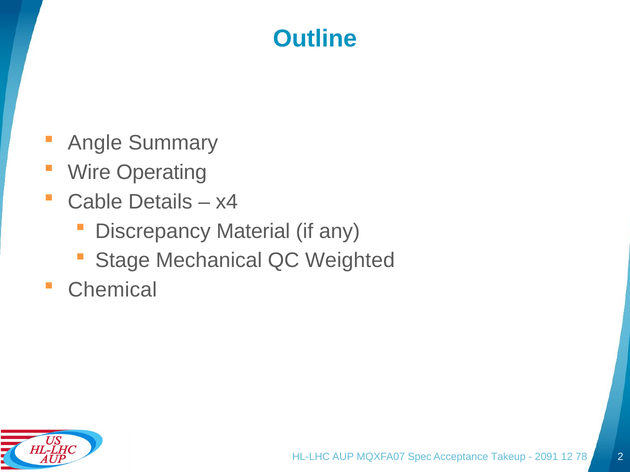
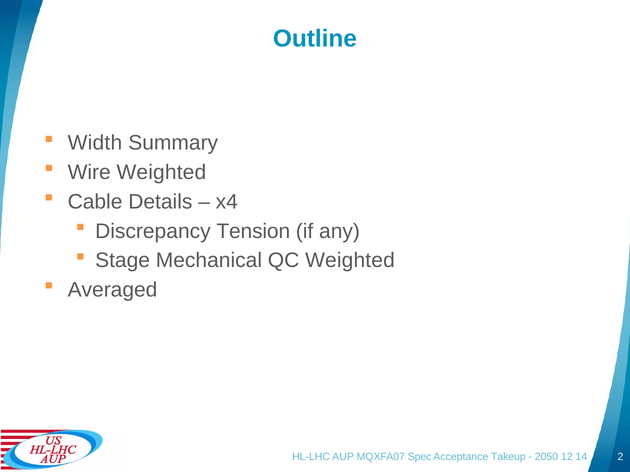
Angle: Angle -> Width (95, 143)
Wire Operating: Operating -> Weighted (161, 173)
Material: Material -> Tension (253, 231)
Chemical: Chemical -> Averaged (113, 290)
2091: 2091 -> 2050 (546, 457)
78: 78 -> 14 (581, 457)
